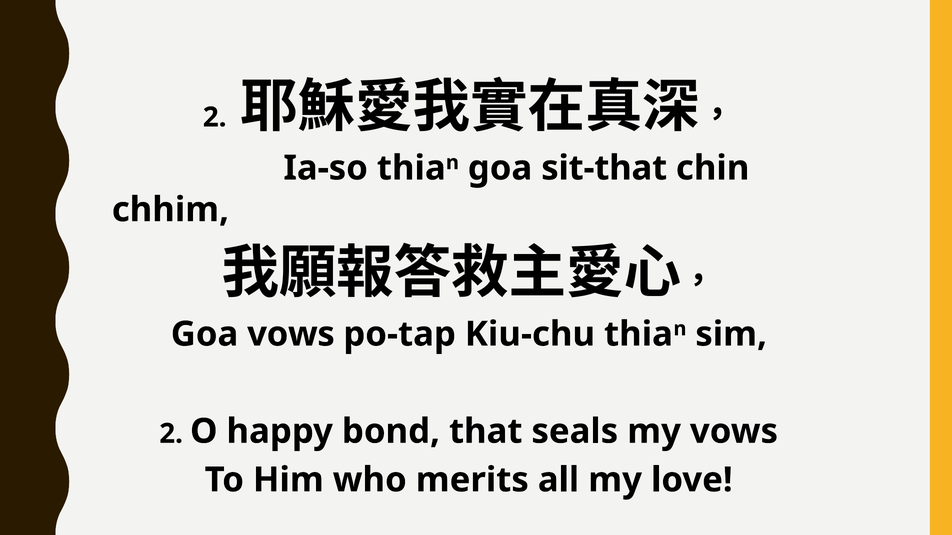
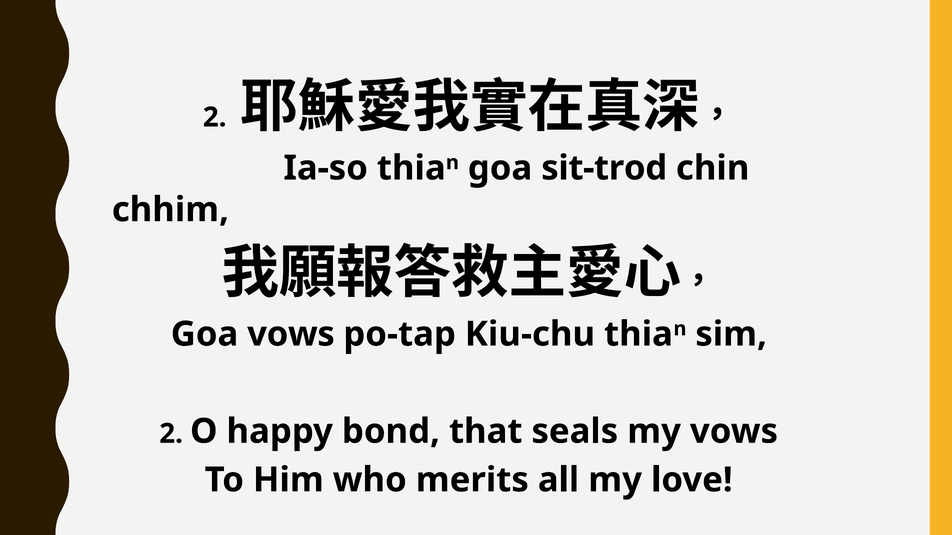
sit-that: sit-that -> sit-trod (604, 168)
